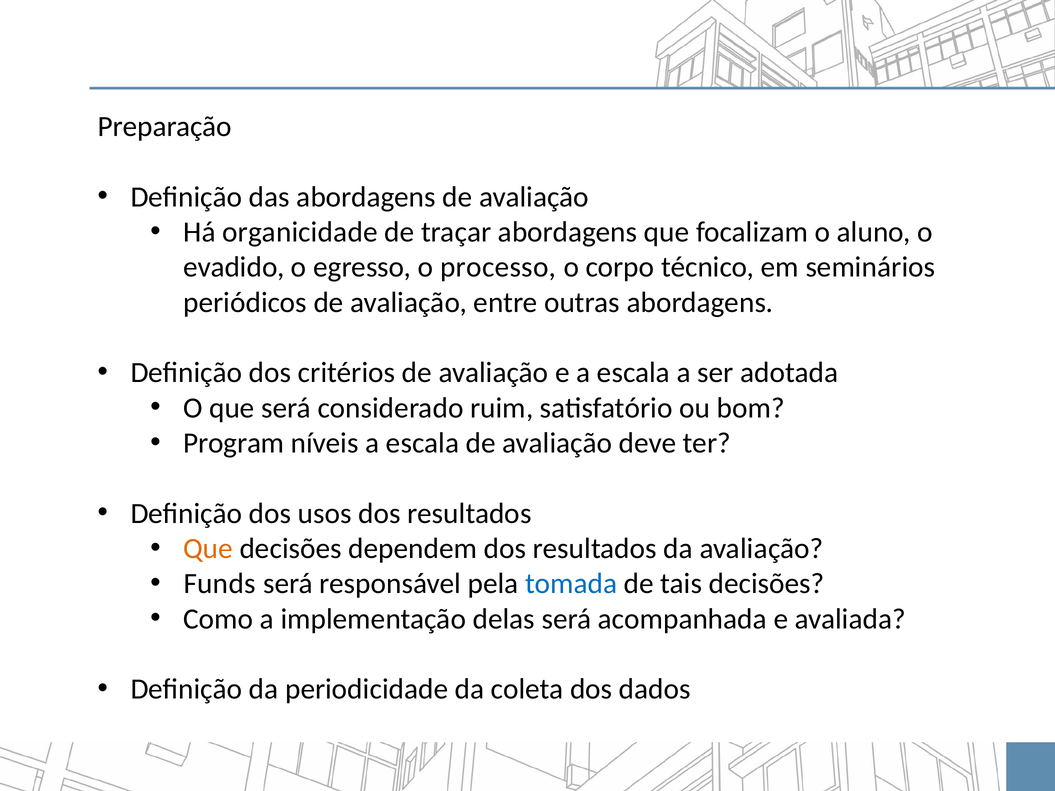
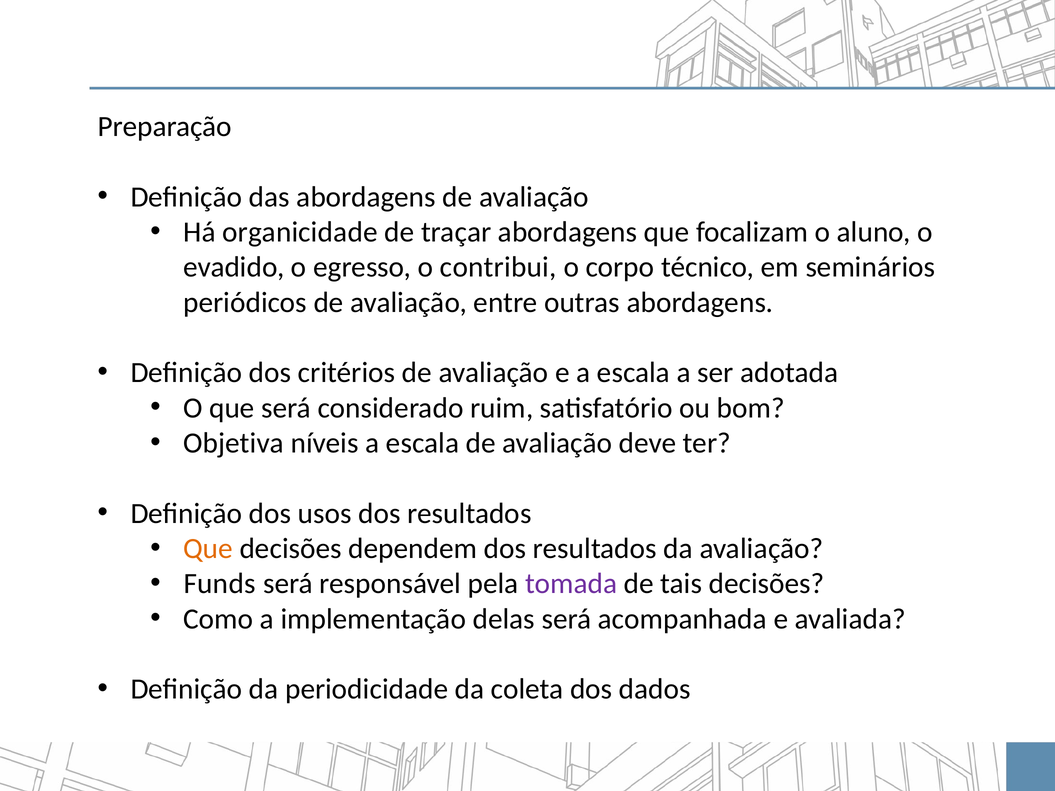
processo: processo -> contribui (498, 267)
Program: Program -> Objetiva (234, 443)
tomada colour: blue -> purple (571, 584)
